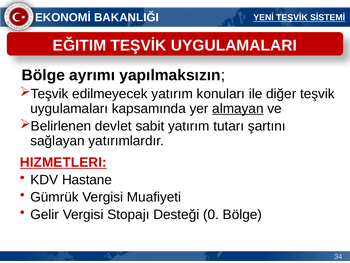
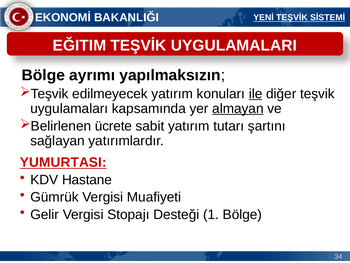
ile underline: none -> present (256, 94)
devlet: devlet -> ücrete (113, 126)
HIZMETLERI: HIZMETLERI -> YUMURTASI (63, 162)
0: 0 -> 1 (211, 214)
